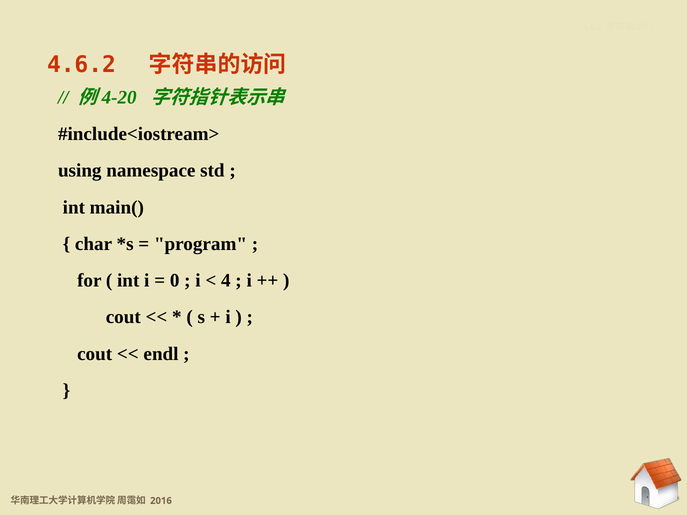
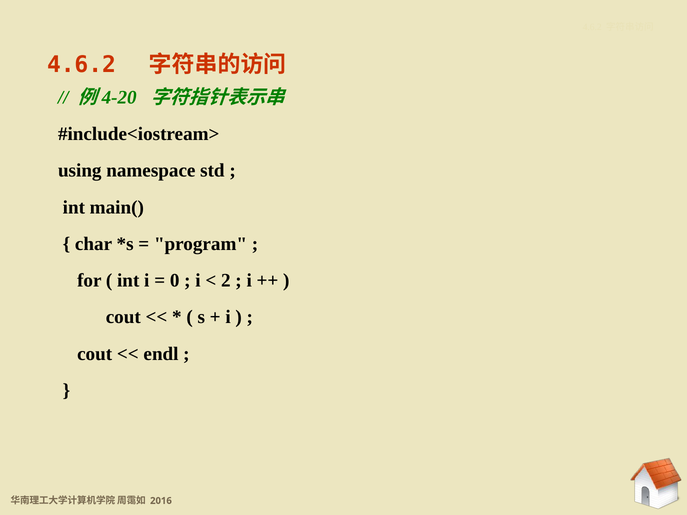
4: 4 -> 2 (226, 281)
